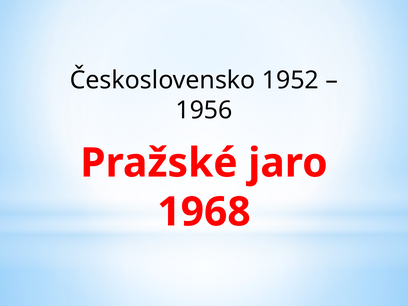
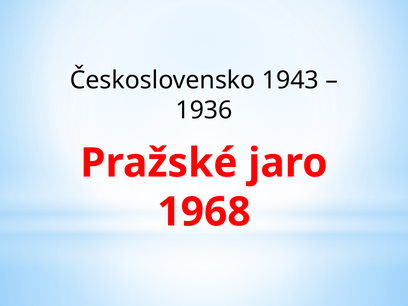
1952: 1952 -> 1943 (290, 80)
1956: 1956 -> 1936 (204, 110)
